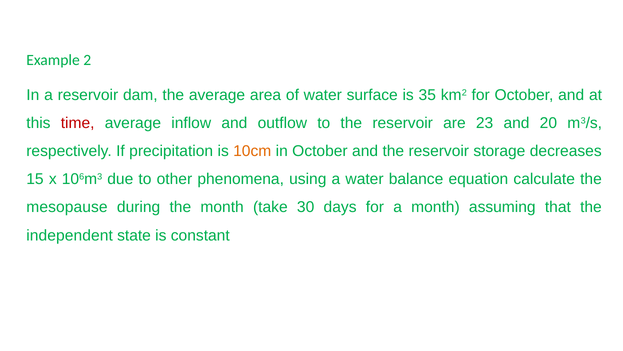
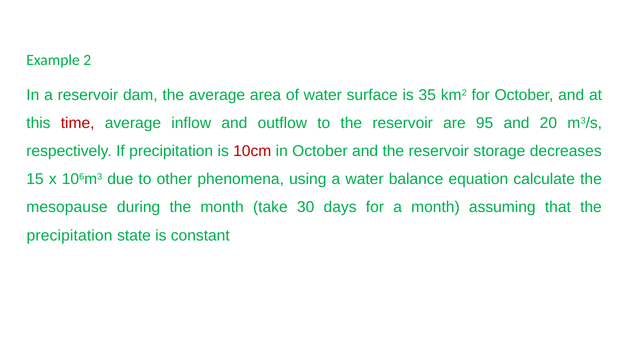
23: 23 -> 95 (485, 123)
10cm colour: orange -> red (252, 151)
independent: independent -> precipitation (70, 235)
